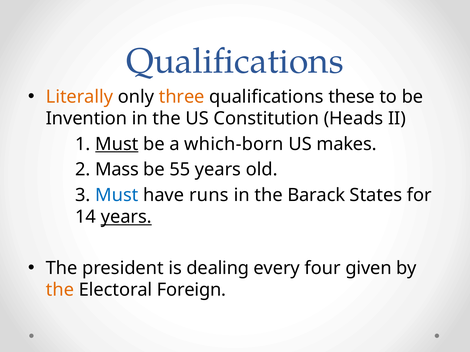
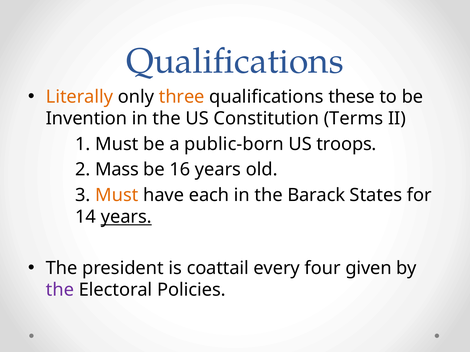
Heads: Heads -> Terms (354, 119)
Must underline: present -> none (117, 144)
which-born: which-born -> public-born (234, 144)
makes: makes -> troops (347, 144)
55: 55 -> 16 (180, 170)
Must colour: blue -> orange (117, 195)
runs: runs -> each (209, 195)
dealing: dealing -> coattail (218, 268)
the colour: orange -> purple (60, 290)
Foreign: Foreign -> Policies (191, 290)
